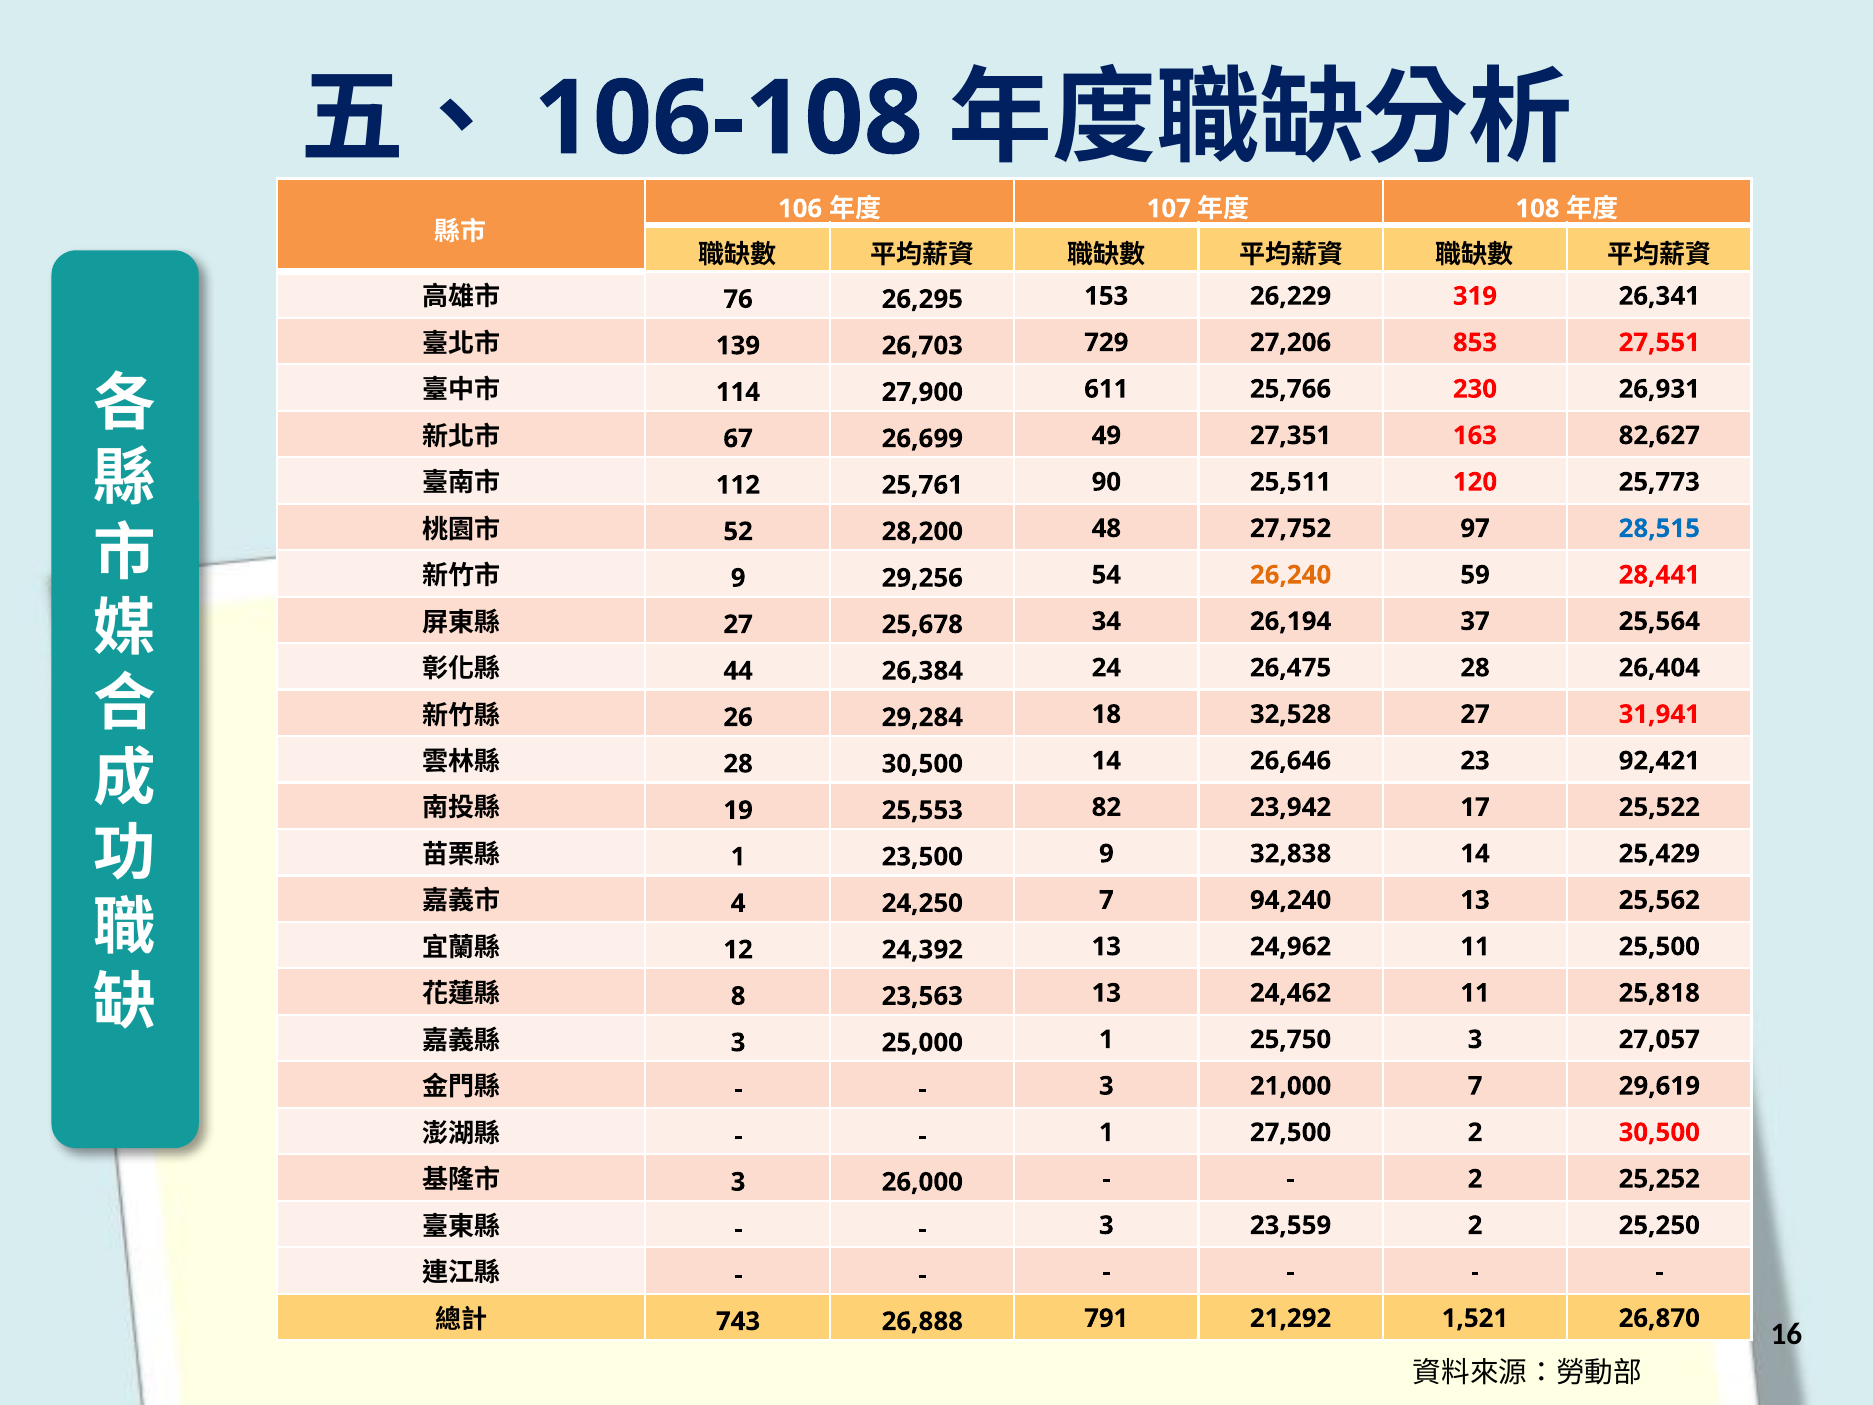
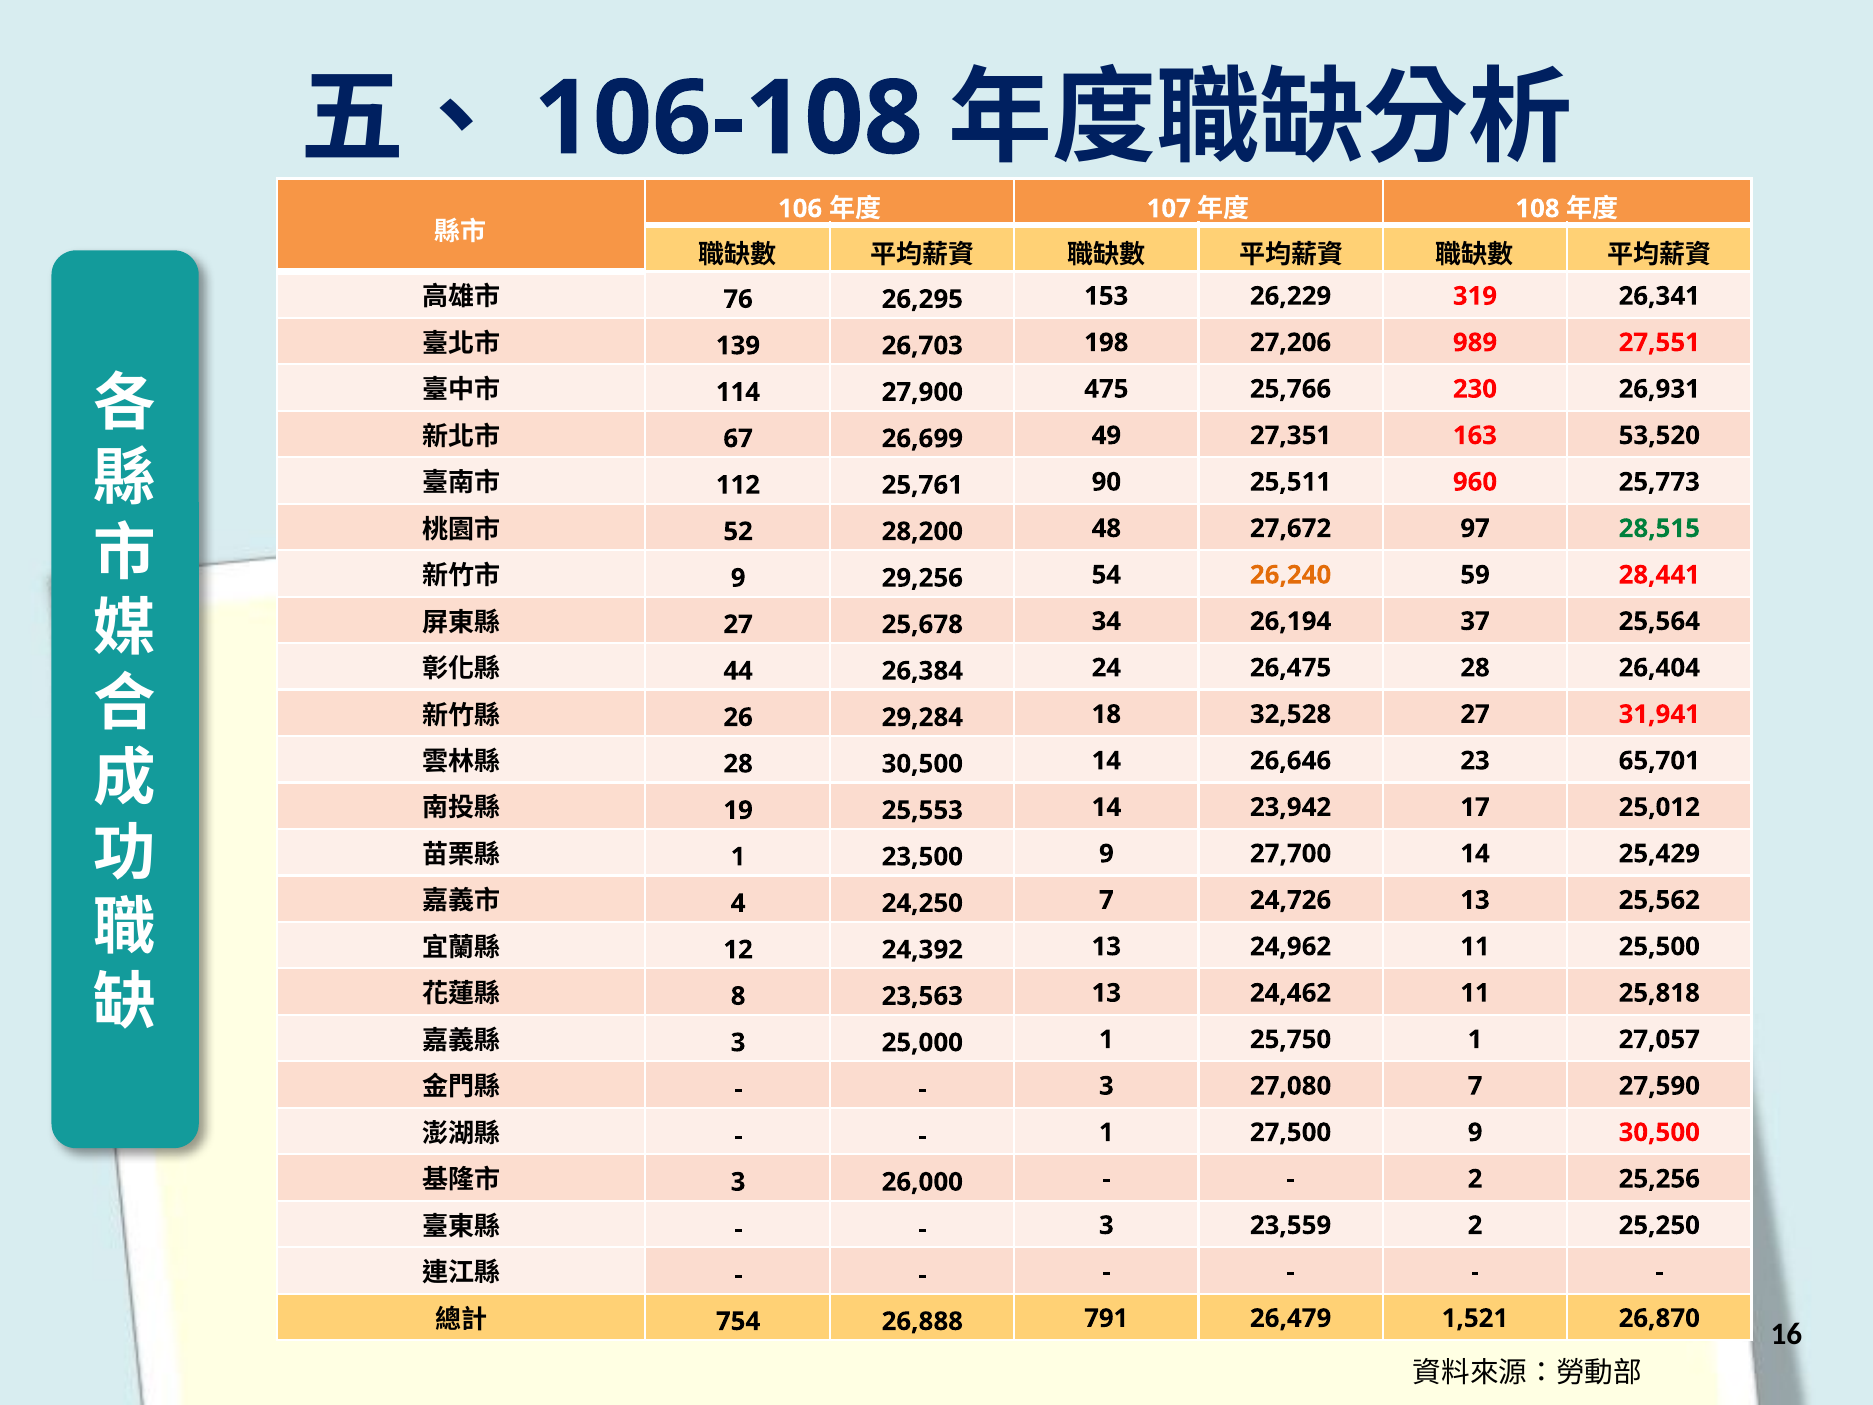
729: 729 -> 198 (1106, 343)
853: 853 -> 989 (1475, 343)
611: 611 -> 475 (1106, 389)
82,627: 82,627 -> 53,520 (1659, 435)
120: 120 -> 960 (1475, 482)
27,752: 27,752 -> 27,672 (1291, 528)
28,515 colour: blue -> green (1659, 528)
92,421: 92,421 -> 65,701 (1659, 761)
82: 82 -> 14 (1106, 807)
25,522: 25,522 -> 25,012 (1659, 807)
32,838: 32,838 -> 27,700 (1291, 854)
94,240: 94,240 -> 24,726 (1291, 900)
25,750 3: 3 -> 1 (1475, 1039)
21,000: 21,000 -> 27,080 (1291, 1086)
29,619: 29,619 -> 27,590 (1659, 1086)
27,500 2: 2 -> 9 (1475, 1132)
25,252: 25,252 -> 25,256 (1659, 1179)
743: 743 -> 754 (738, 1321)
21,292: 21,292 -> 26,479 (1291, 1318)
